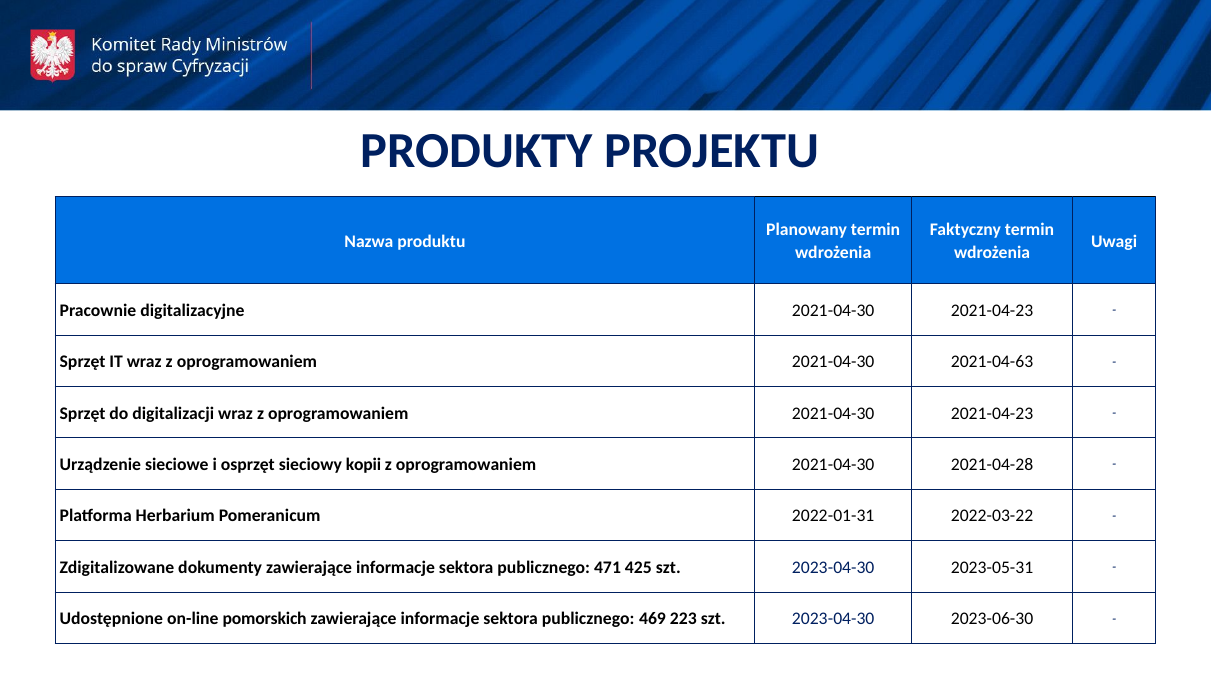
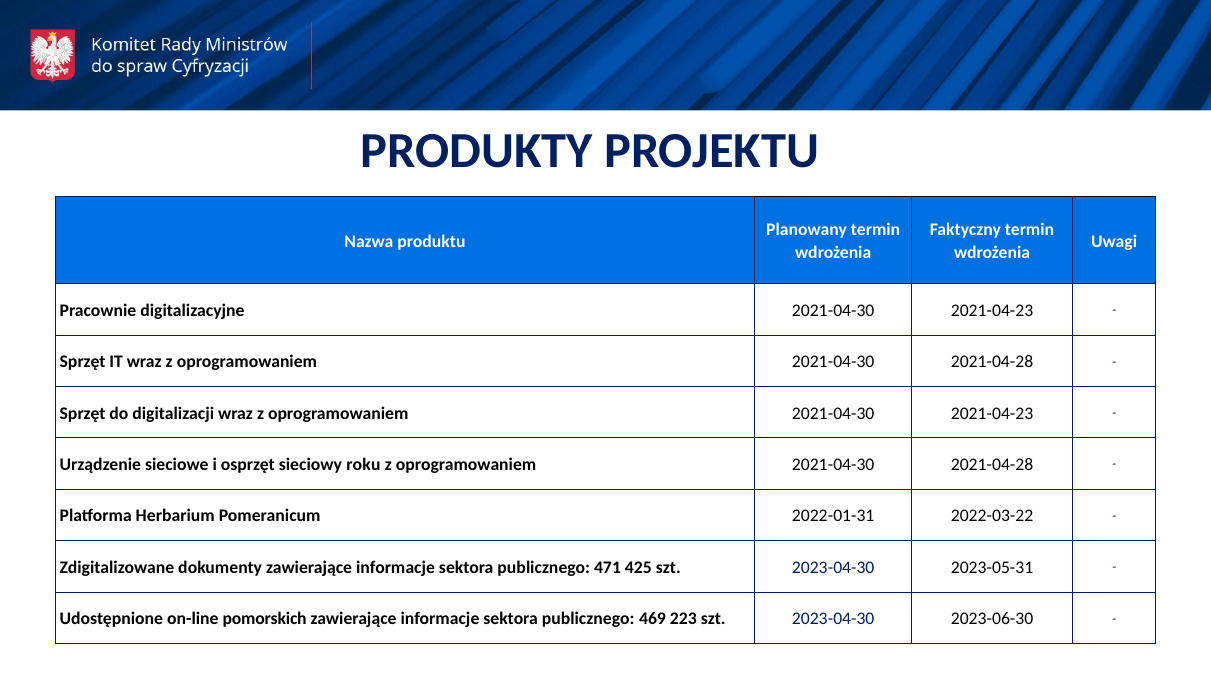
2021-04-63: 2021-04-63 -> 2021-04-28 (992, 362)
kopii: kopii -> roku (363, 464)
